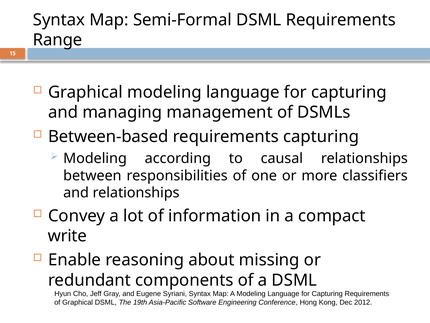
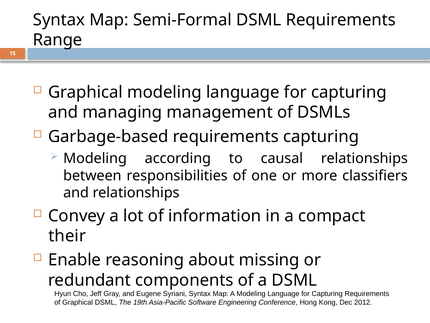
Between-based: Between-based -> Garbage-based (108, 136)
write: write -> their (67, 236)
